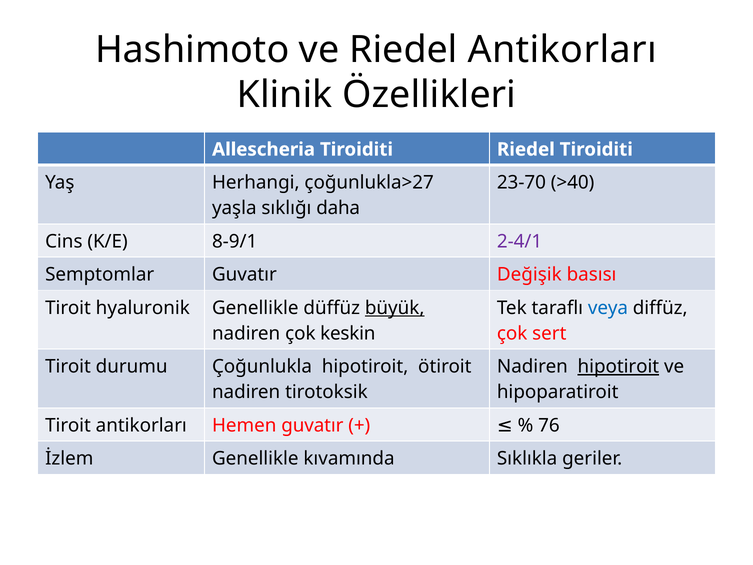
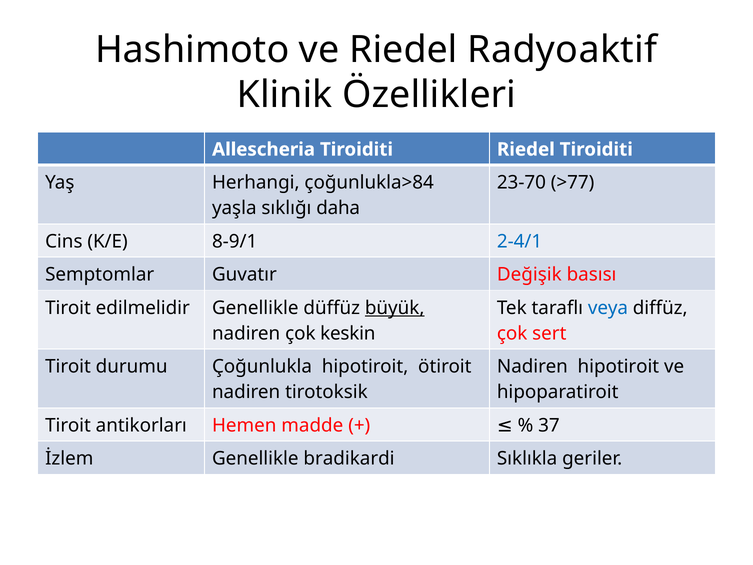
Riedel Antikorları: Antikorları -> Radyoaktif (562, 50)
çoğunlukla>27: çoğunlukla>27 -> çoğunlukla>84 (369, 183)
>40: >40 -> >77 (573, 183)
2-4/1 colour: purple -> blue (520, 241)
hyaluronik: hyaluronik -> edilmelidir (143, 308)
hipotiroit underline: present -> none (618, 366)
Hemen guvatır: guvatır -> madde (312, 425)
76: 76 -> 37 (549, 425)
kıvamında: kıvamında -> bradikardi (349, 458)
